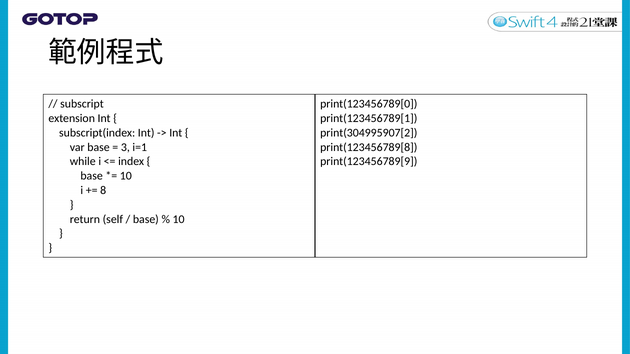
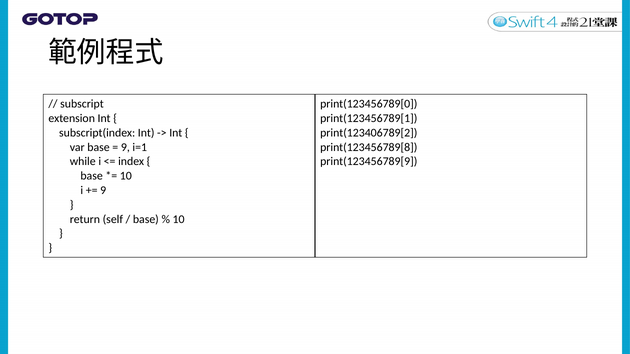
print(304995907[2: print(304995907[2 -> print(123406789[2 (369, 133)
3: 3 -> 9 (125, 147)
8: 8 -> 9 (103, 191)
